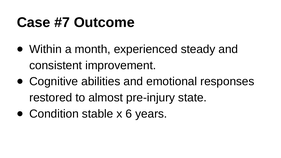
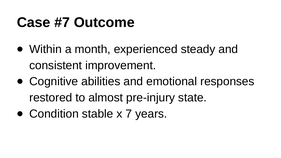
6: 6 -> 7 (129, 114)
